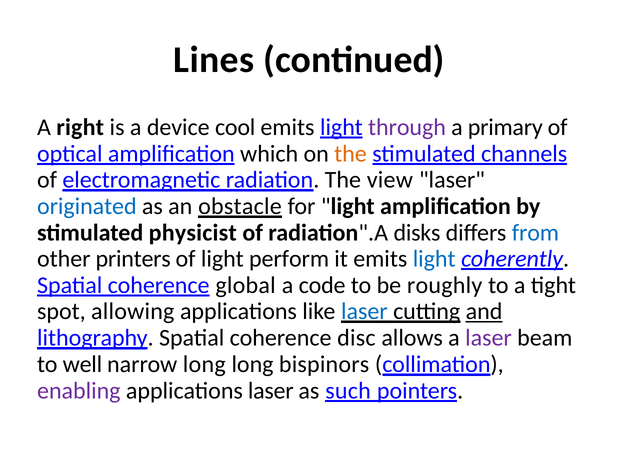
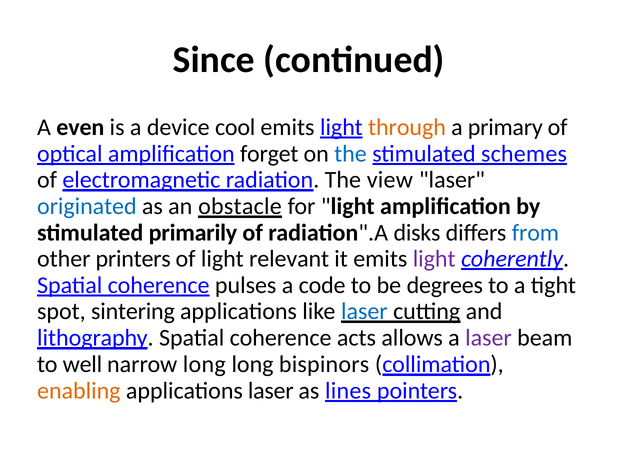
Lines: Lines -> Since (214, 60)
right: right -> even (80, 127)
through colour: purple -> orange (407, 127)
which: which -> forget (269, 154)
the colour: orange -> blue (350, 154)
channels: channels -> schemes (524, 154)
physicist: physicist -> primarily (193, 233)
perform: perform -> relevant (289, 259)
light colour: blue -> purple (434, 259)
global: global -> pulses (246, 285)
roughly: roughly -> degrees (445, 285)
allowing: allowing -> sintering (133, 312)
and underline: present -> none (484, 312)
disc: disc -> acts (356, 338)
enabling colour: purple -> orange (79, 391)
such: such -> lines (348, 391)
